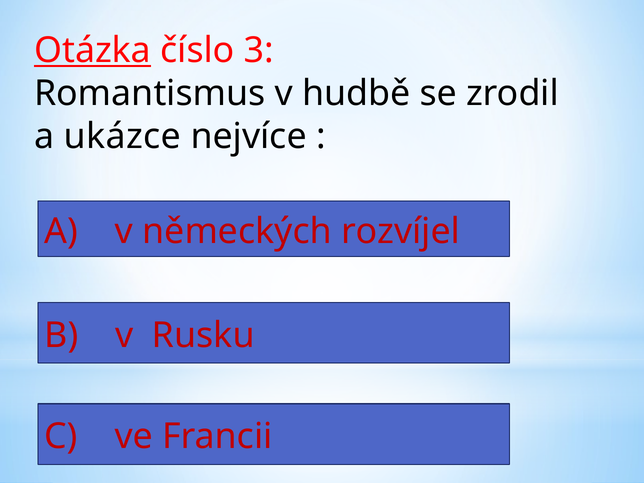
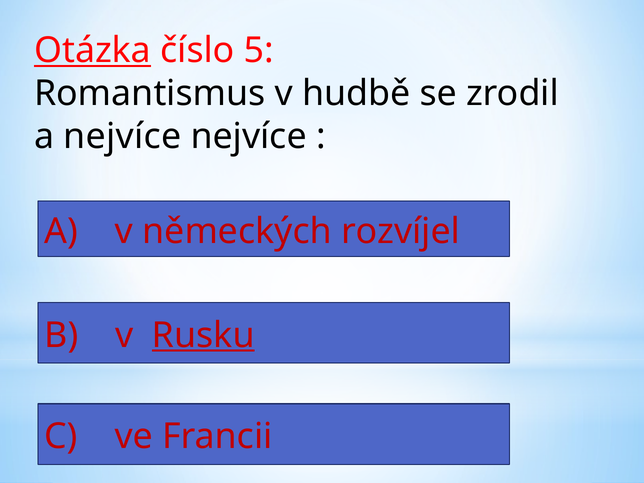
3: 3 -> 5 (259, 51)
a ukázce: ukázce -> nejvíce (122, 136)
Rusku underline: none -> present (203, 335)
